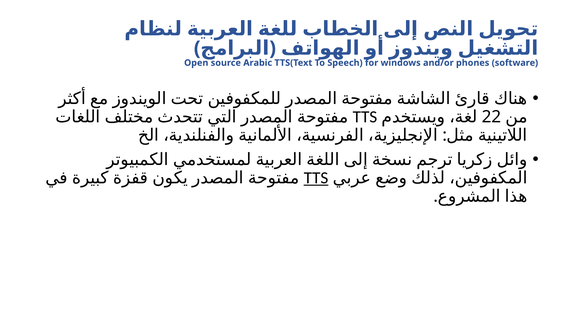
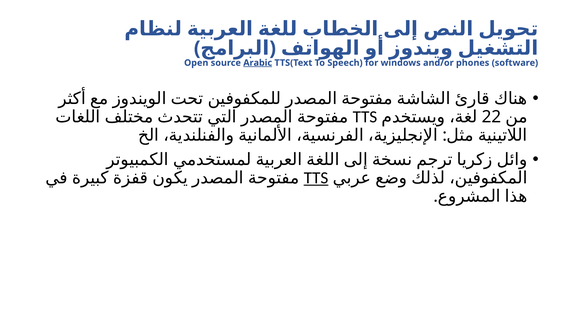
Arabic underline: none -> present (258, 63)
